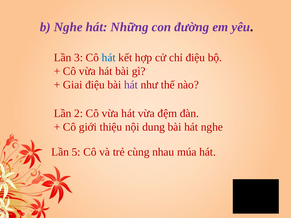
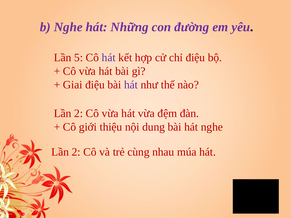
3: 3 -> 5 (79, 58)
hát colour: blue -> purple (109, 58)
5: 5 -> 2 (76, 152)
